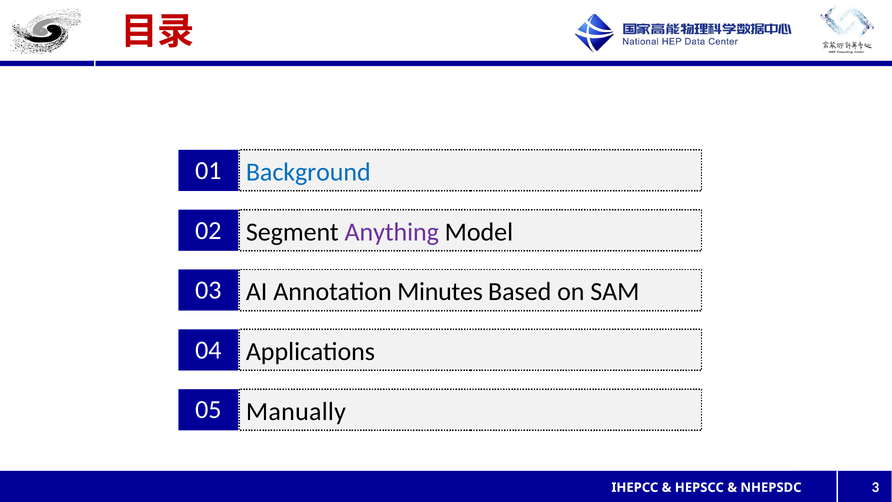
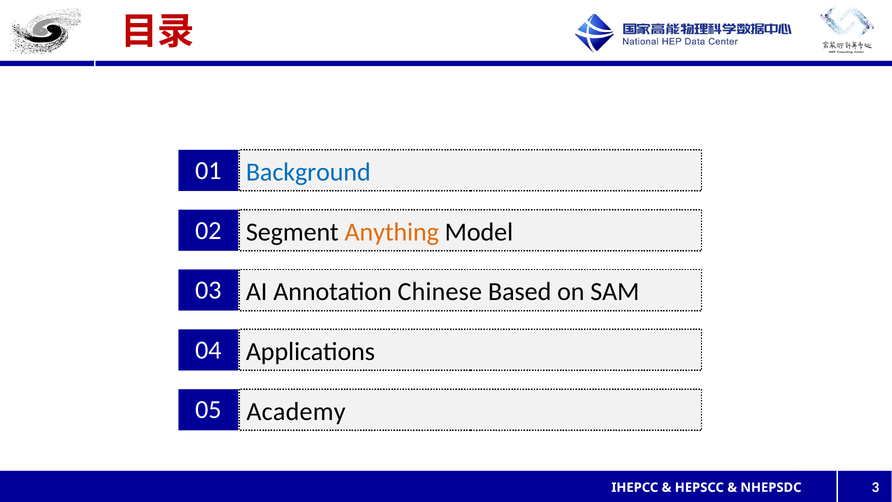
Anything colour: purple -> orange (392, 232)
Minutes: Minutes -> Chinese (440, 292)
Manually: Manually -> Academy (296, 411)
